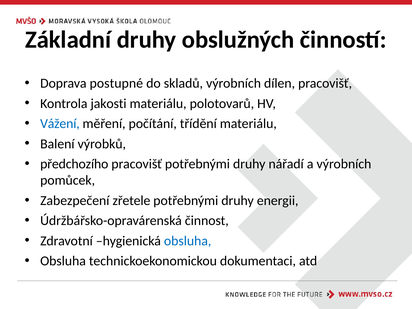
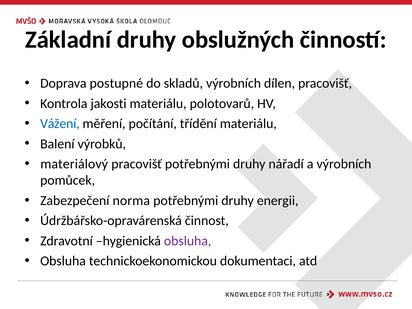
předchozího: předchozího -> materiálový (74, 164)
zřetele: zřetele -> norma (131, 201)
obsluha colour: blue -> purple (188, 241)
